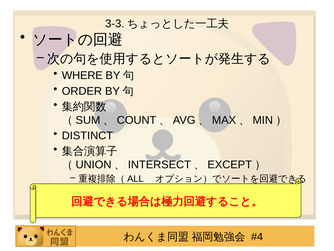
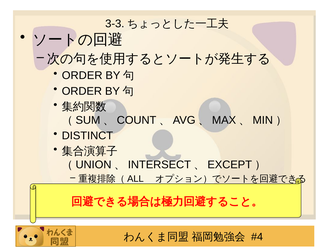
WHERE: WHERE -> ORDER (82, 75)
